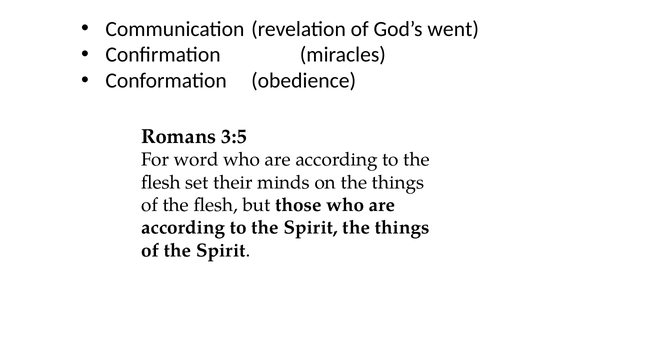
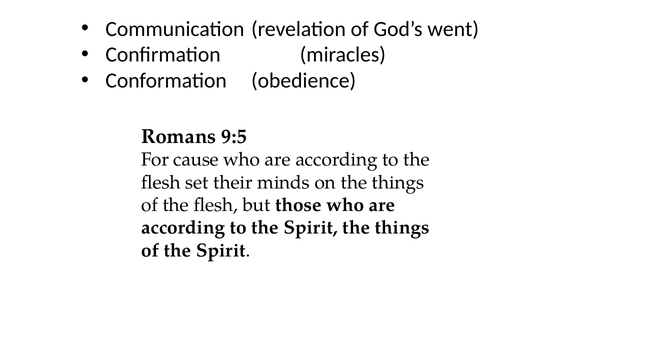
3:5: 3:5 -> 9:5 (234, 137)
word: word -> cause (196, 160)
